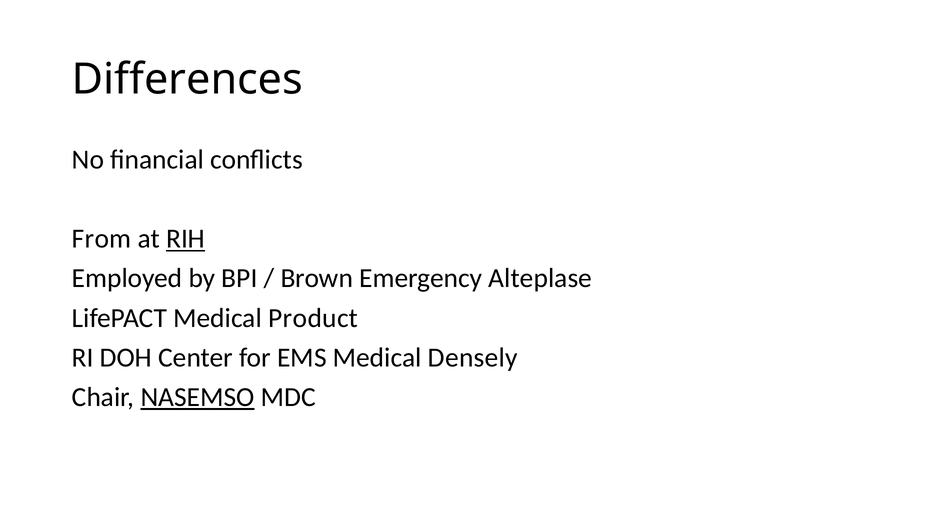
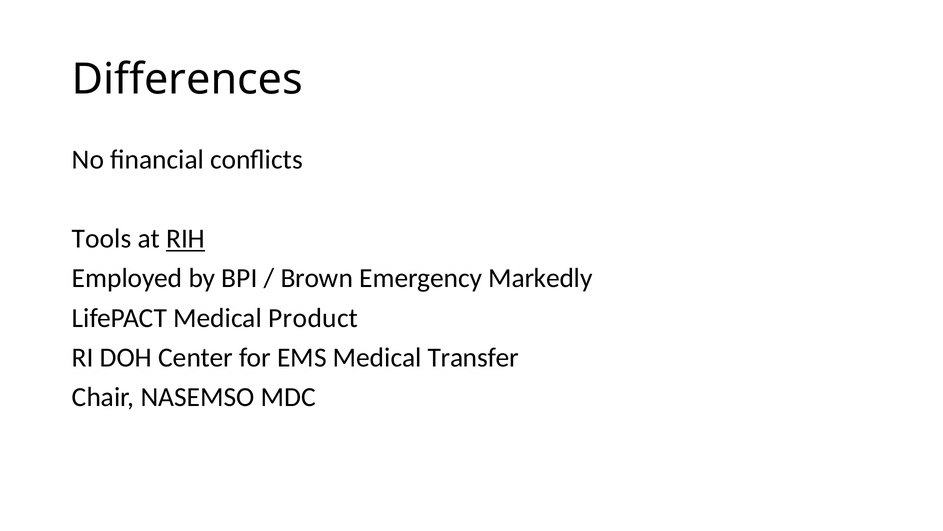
From: From -> Tools (102, 239)
Alteplase: Alteplase -> Markedly (540, 278)
Densely: Densely -> Transfer (473, 357)
NASEMSO underline: present -> none (198, 397)
